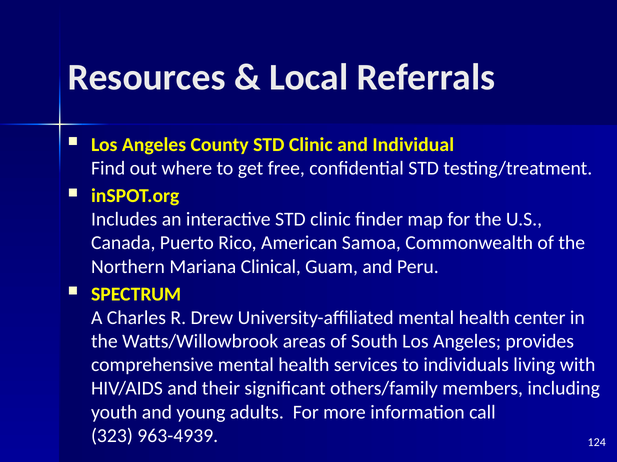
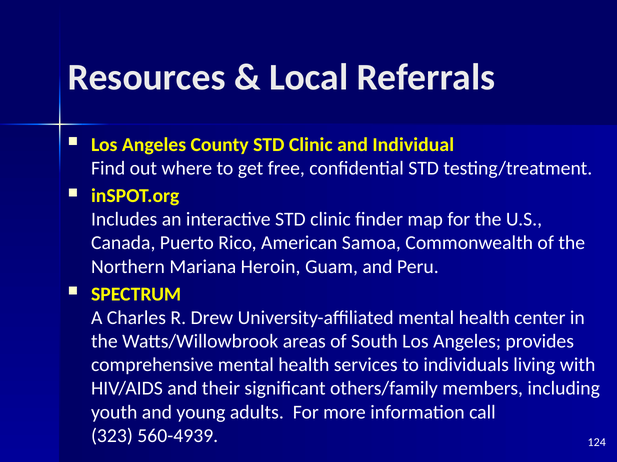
Clinical: Clinical -> Heroin (271, 267)
963-4939: 963-4939 -> 560-4939 (178, 436)
